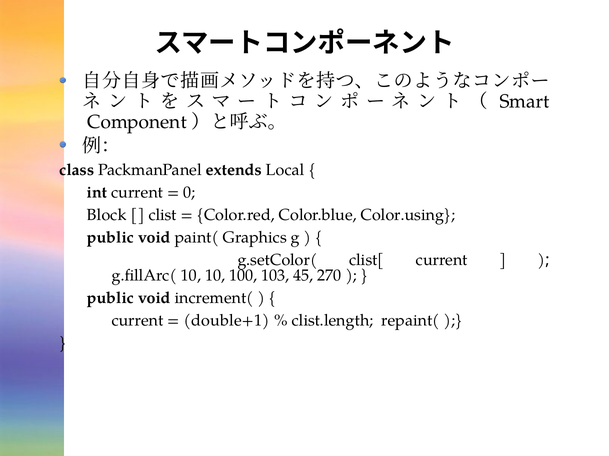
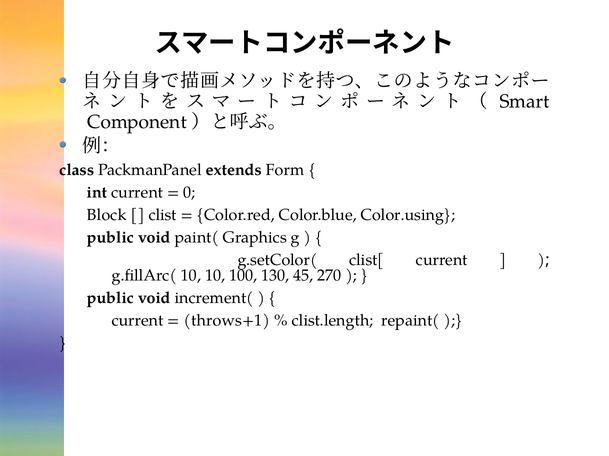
Local: Local -> Form (285, 170)
103: 103 -> 130 (275, 276)
double+1: double+1 -> throws+1 (227, 321)
